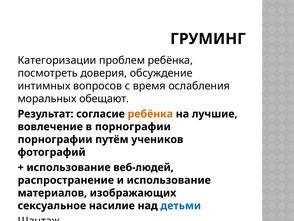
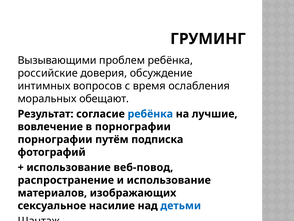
Категоризации: Категоризации -> Вызывающими (57, 60)
посмотреть: посмотреть -> российские (48, 73)
ребёнка colour: orange -> blue (150, 114)
учеников: учеников -> подписка (157, 139)
веб-людей: веб-людей -> веб-повод (143, 167)
